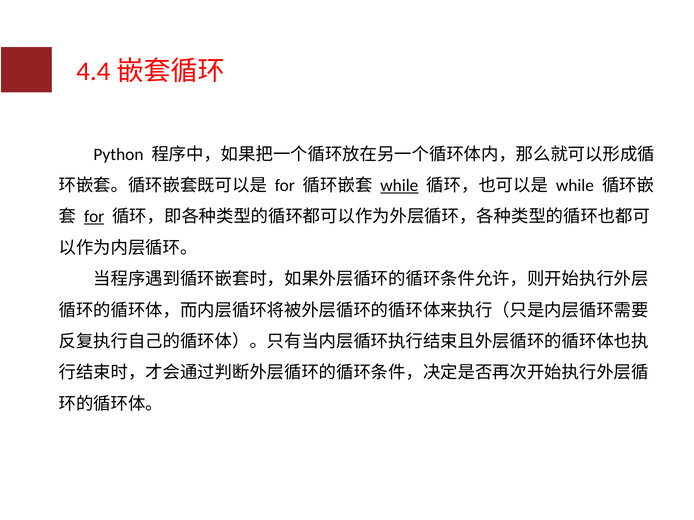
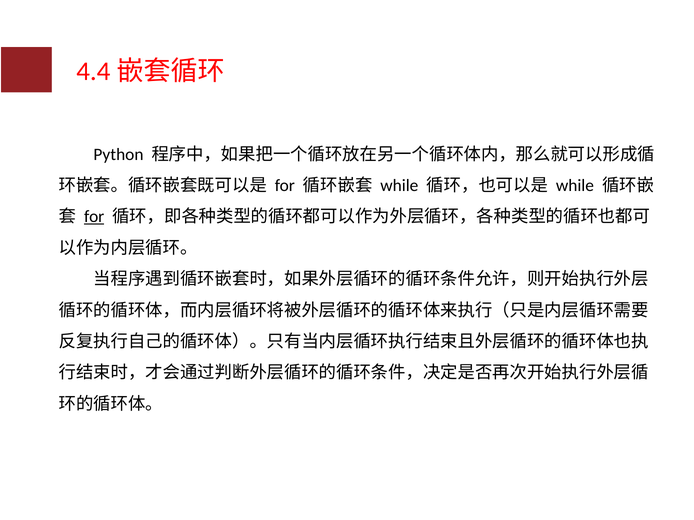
while underline: present -> none (399, 186)
